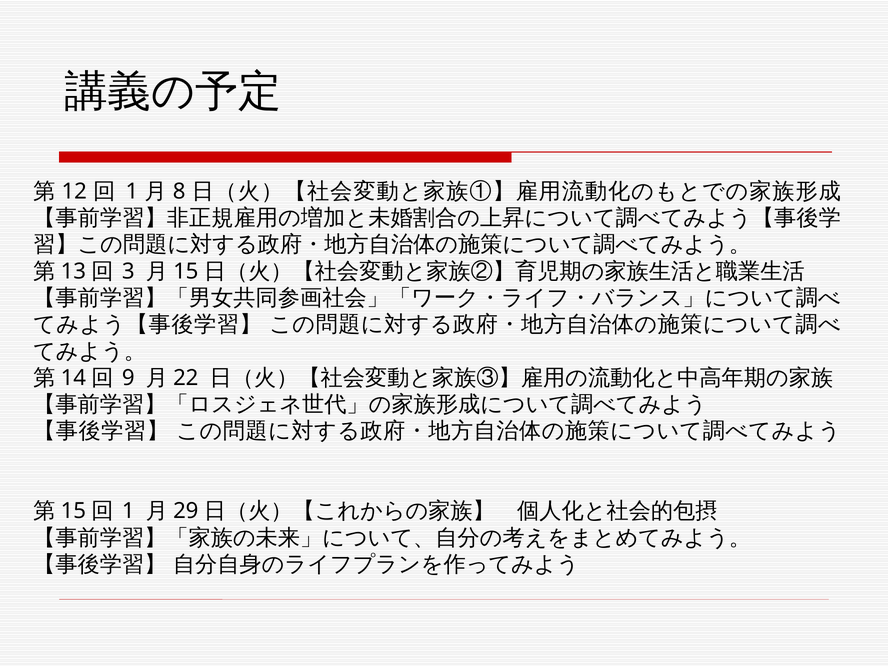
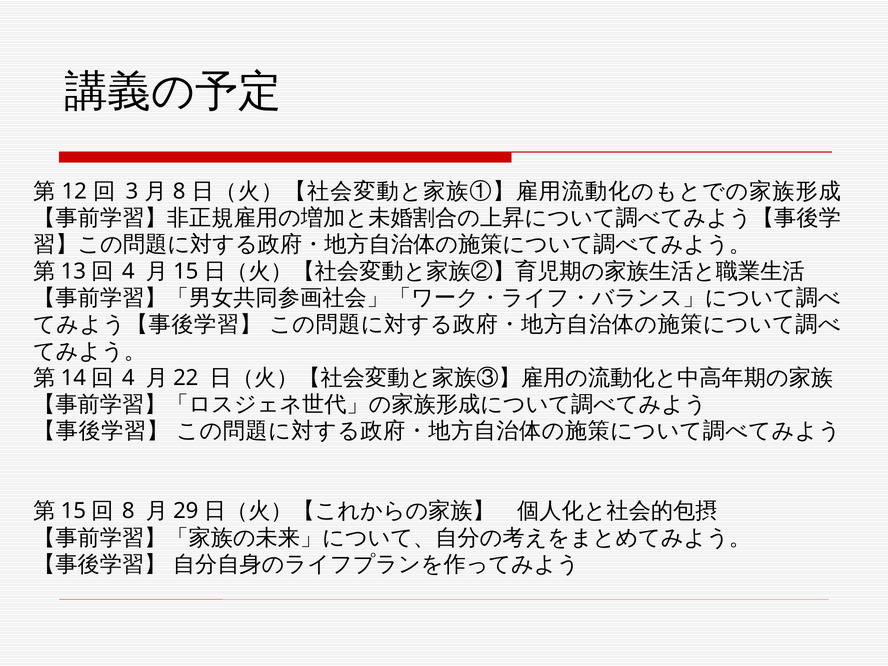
1: 1 -> 3 (132, 191)
3: 3 -> 4 (128, 271)
9: 9 -> 4 (128, 378)
1: 1 -> 8 (128, 511)
